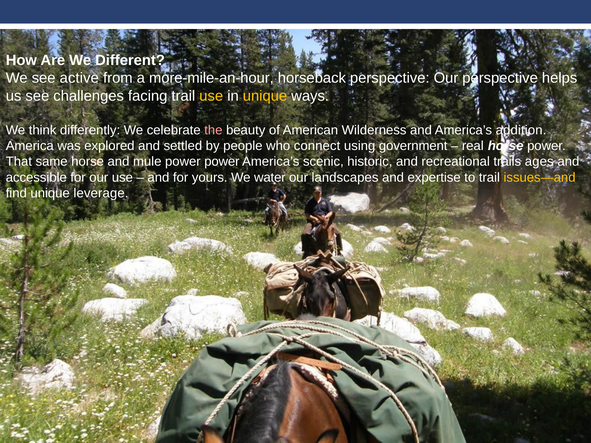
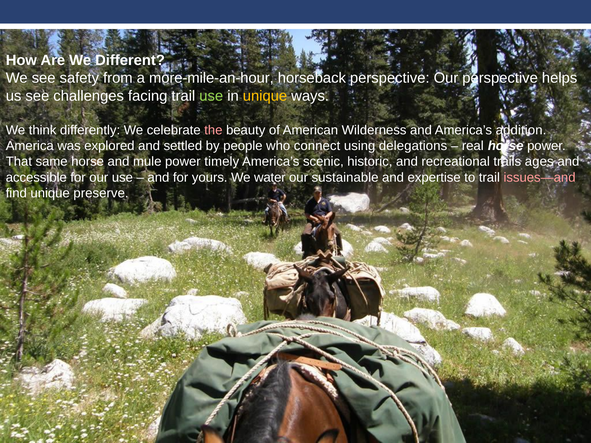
active: active -> safety (79, 78)
use colour: yellow -> light green (211, 96)
government: government -> delegations (413, 146)
power power: power -> timely (222, 162)
landscapes: landscapes -> sustainable (345, 177)
issues—and colour: yellow -> pink (540, 177)
leverage: leverage -> preserve (101, 193)
